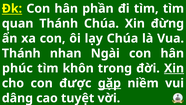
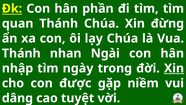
phúc: phúc -> nhập (18, 68)
khôn: khôn -> ngày (78, 68)
gặp underline: present -> none (109, 83)
